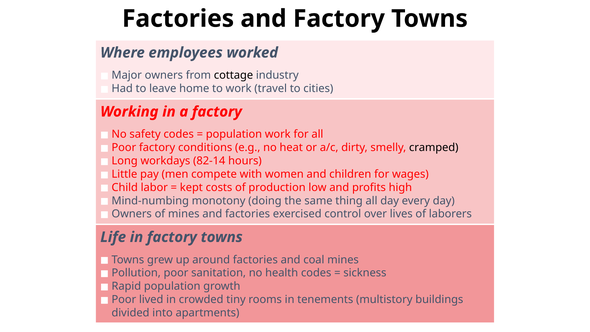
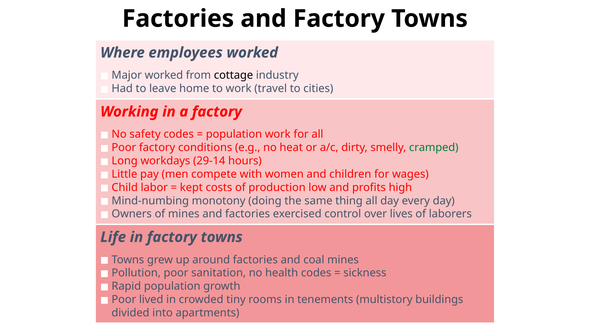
Major owners: owners -> worked (164, 75)
cramped colour: black -> green (434, 148)
82-14: 82-14 -> 29-14 (209, 161)
